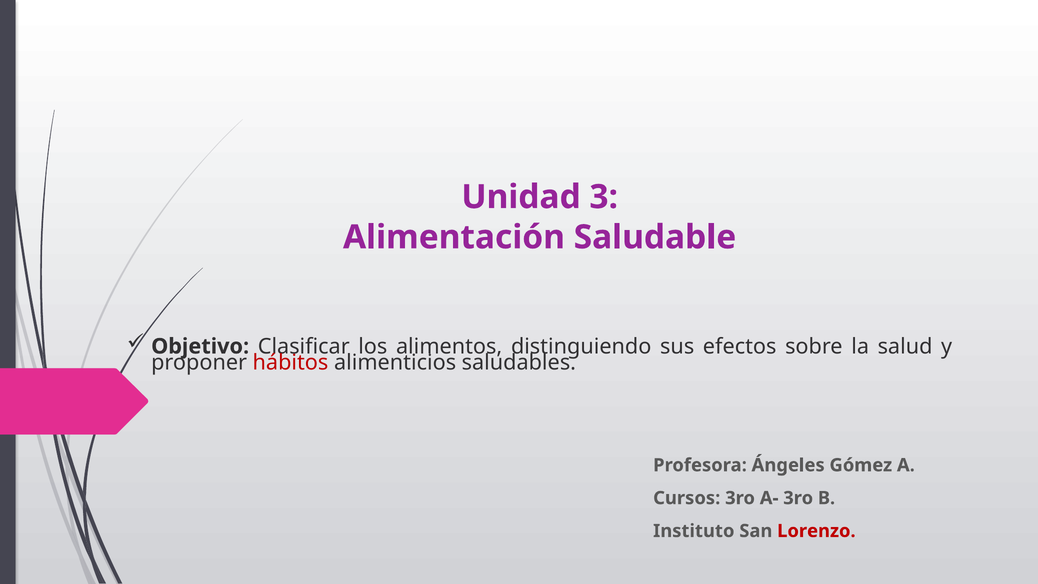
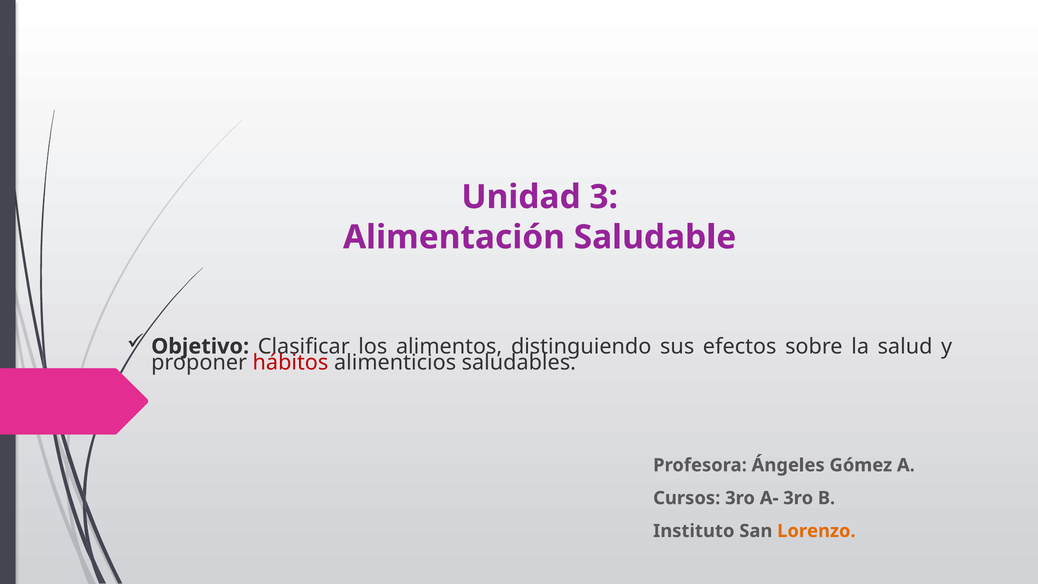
Lorenzo colour: red -> orange (816, 531)
